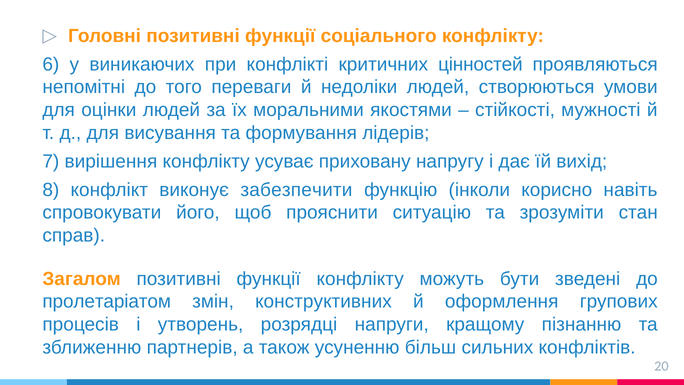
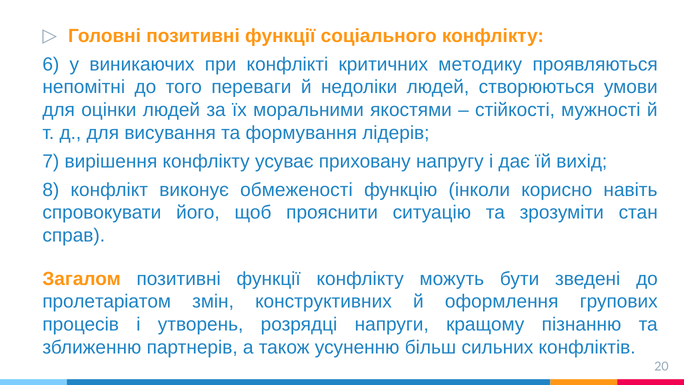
цінностей: цінностей -> методику (480, 64)
забезпечити: забезпечити -> обмеженості (296, 190)
